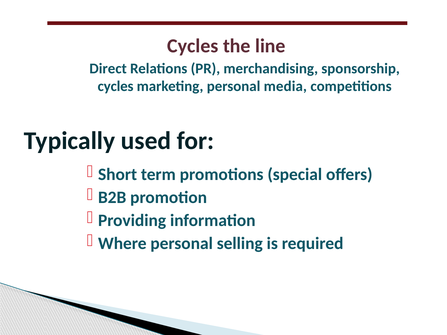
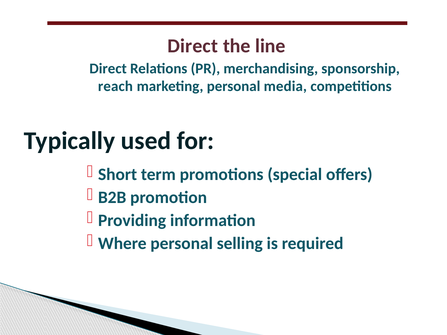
Cycles: Cycles -> Direct (193, 46)
cycles: cycles -> reach (115, 86)
